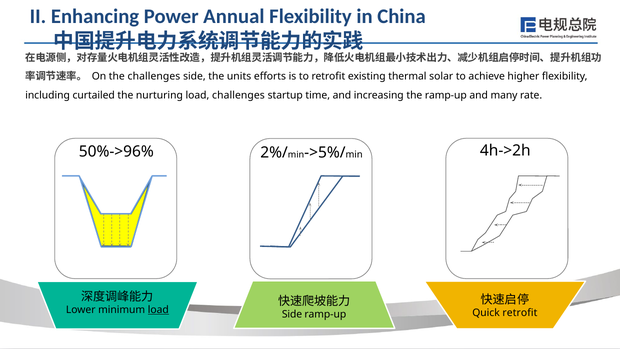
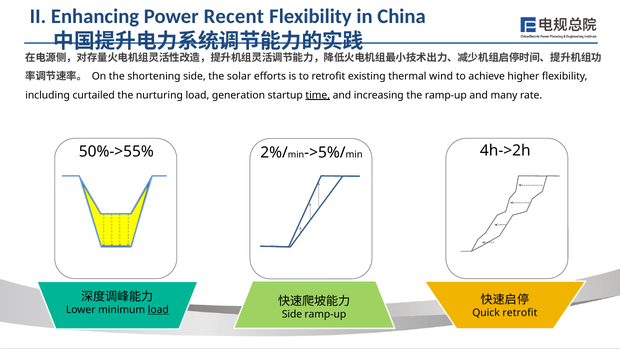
Annual: Annual -> Recent (234, 17)
the challenges: challenges -> shortening (154, 76)
units: units -> solar (239, 76)
solar: solar -> wind (441, 76)
load challenges: challenges -> generation (239, 95)
time underline: none -> present (318, 95)
50%->96%: 50%->96% -> 50%->55% (116, 151)
